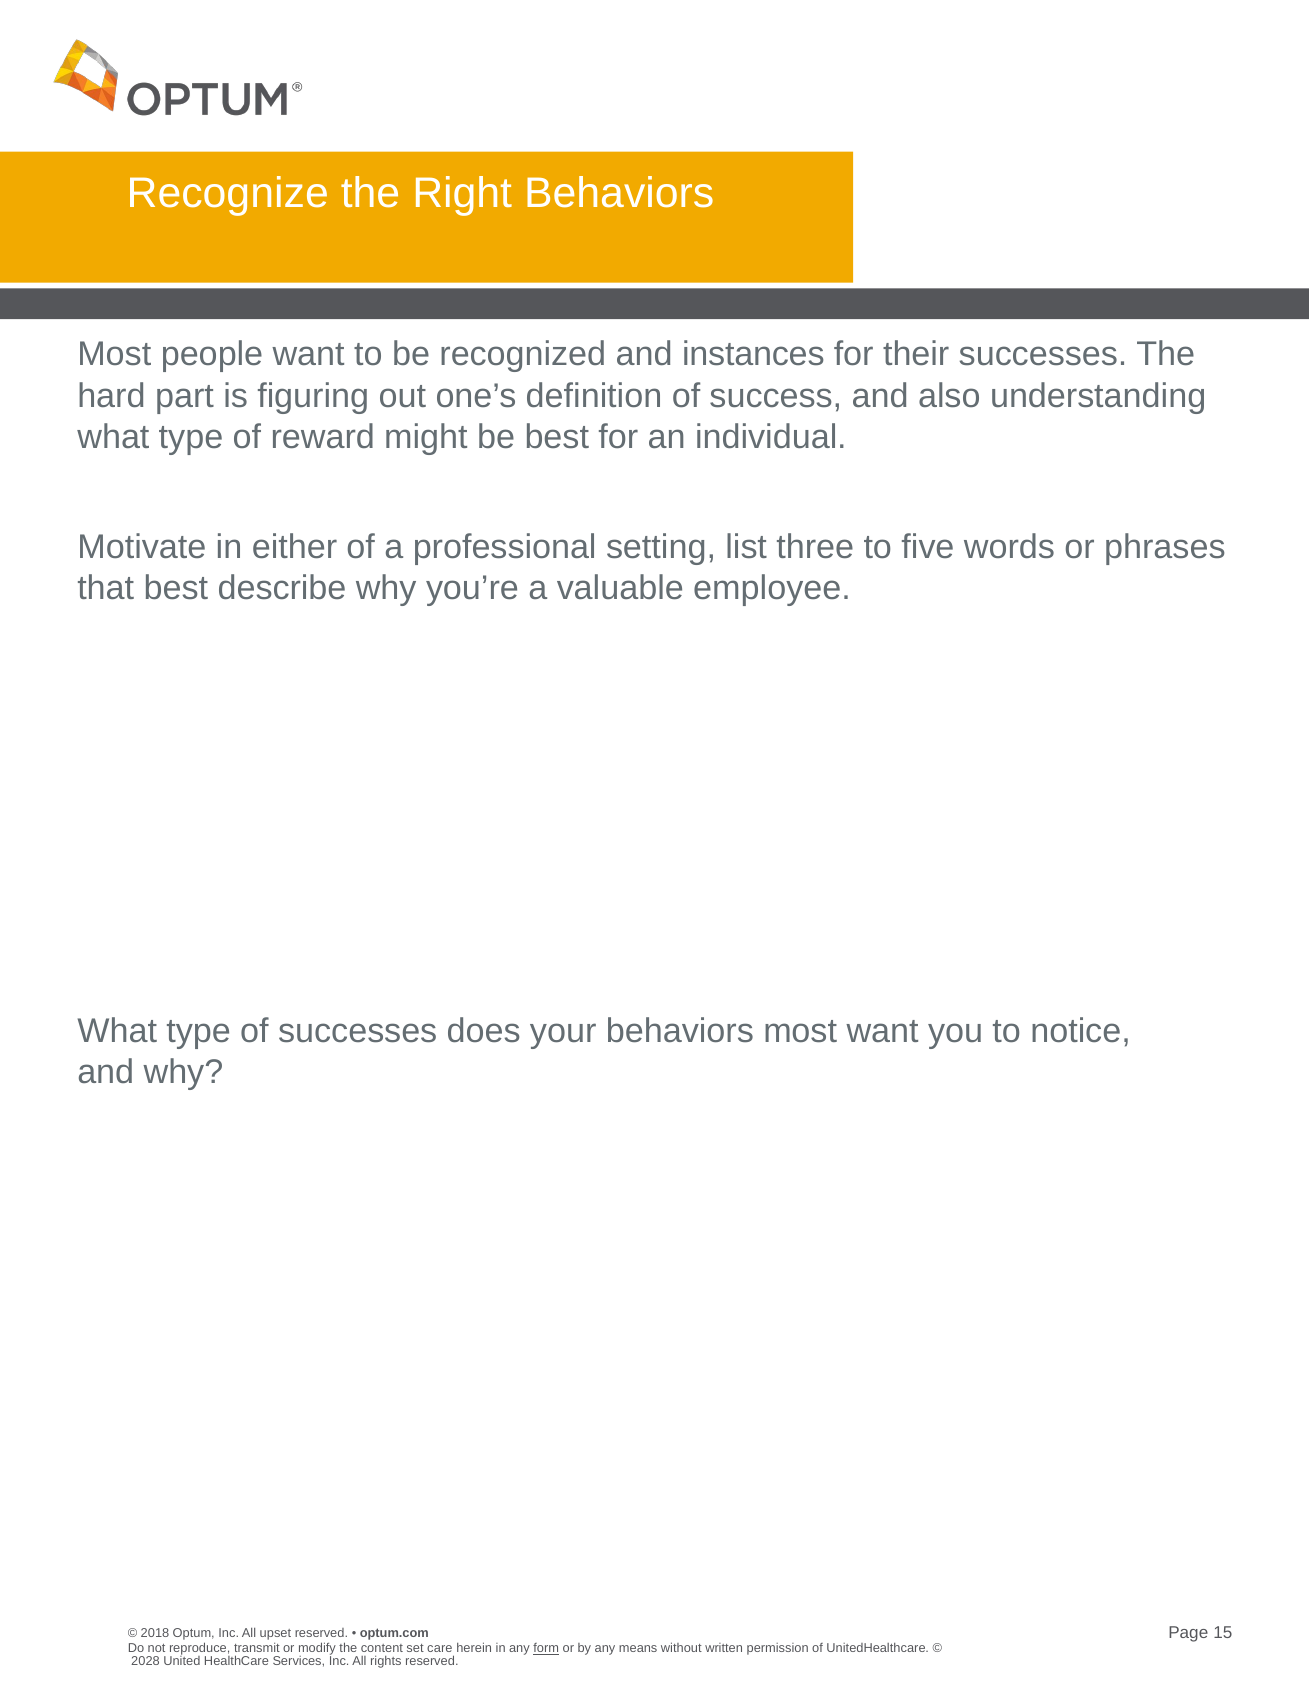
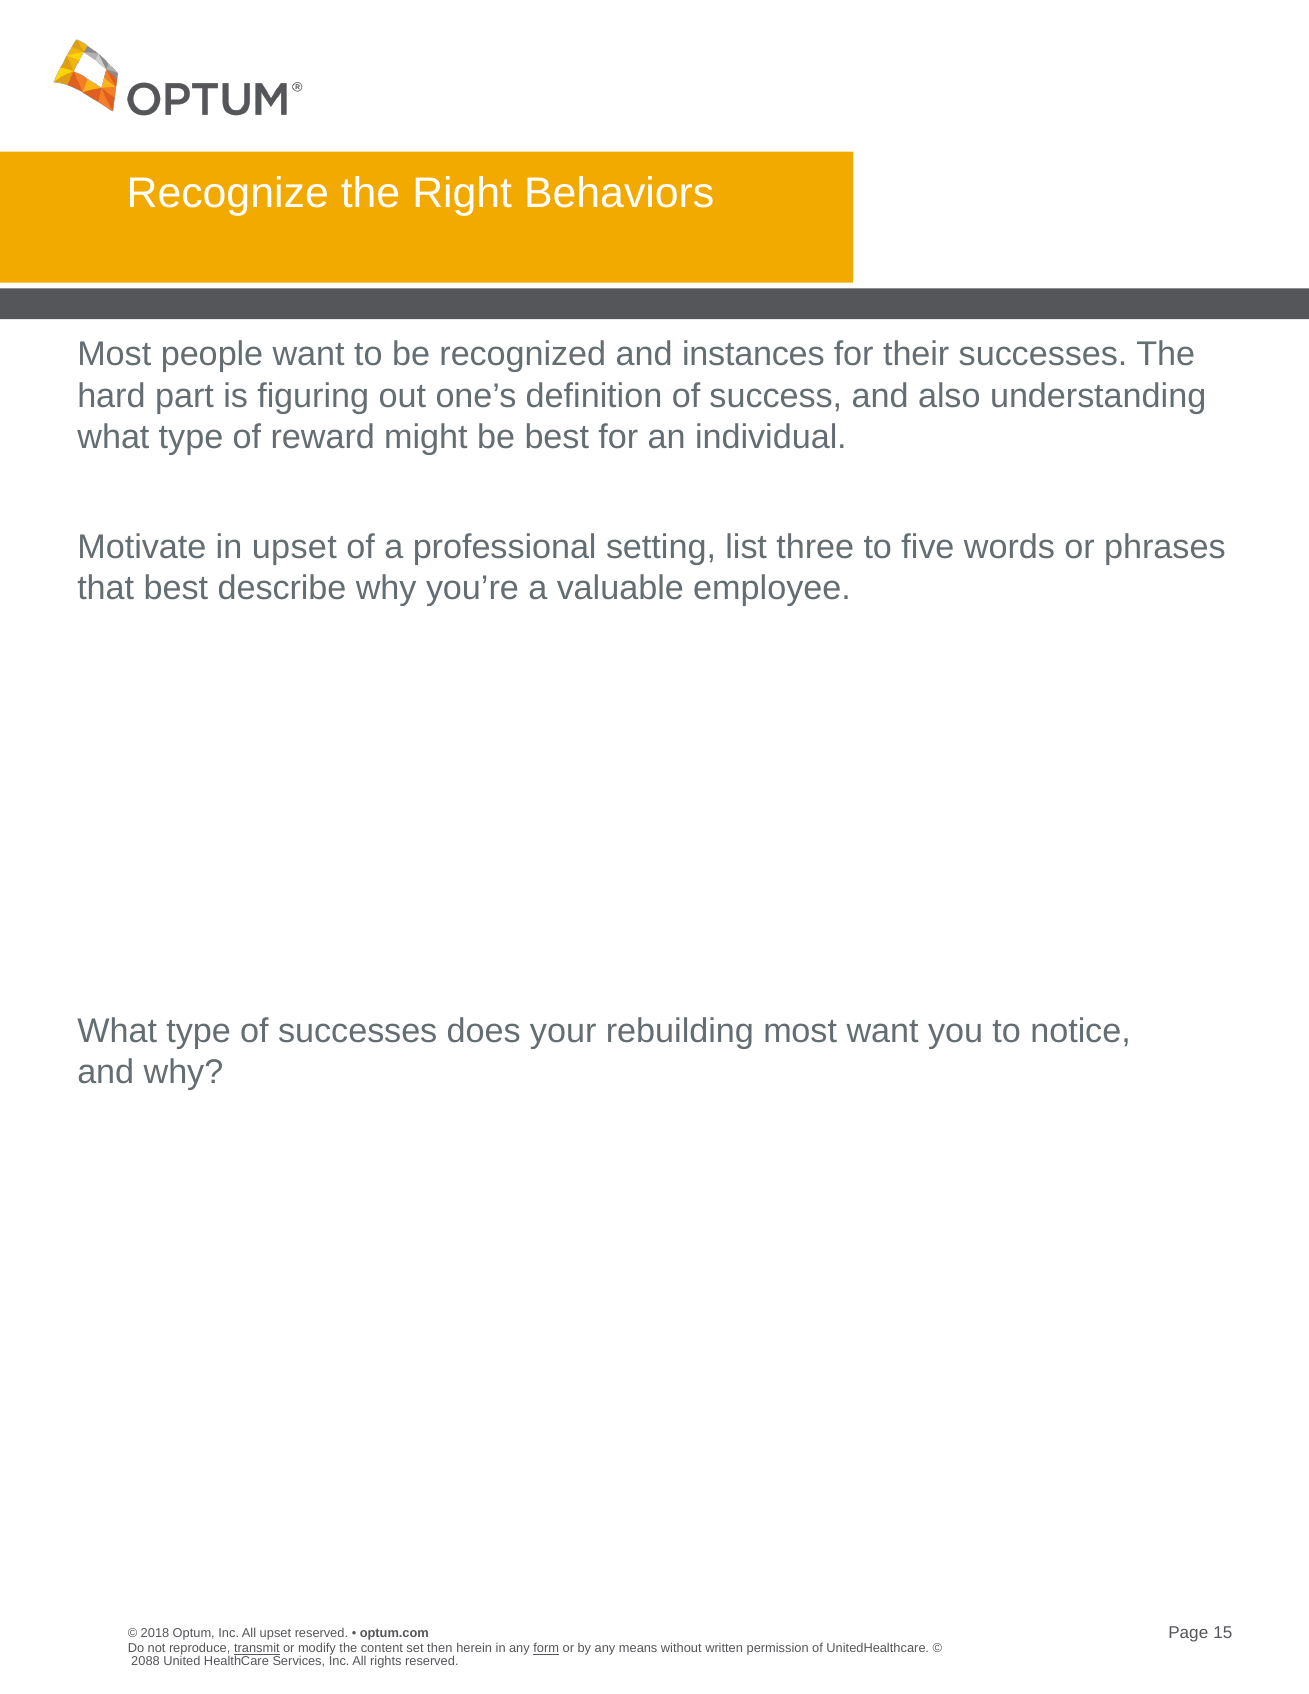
in either: either -> upset (294, 547)
your behaviors: behaviors -> rebuilding (680, 1031)
transmit underline: none -> present (257, 1649)
care: care -> then (440, 1649)
2028: 2028 -> 2088 (145, 1662)
